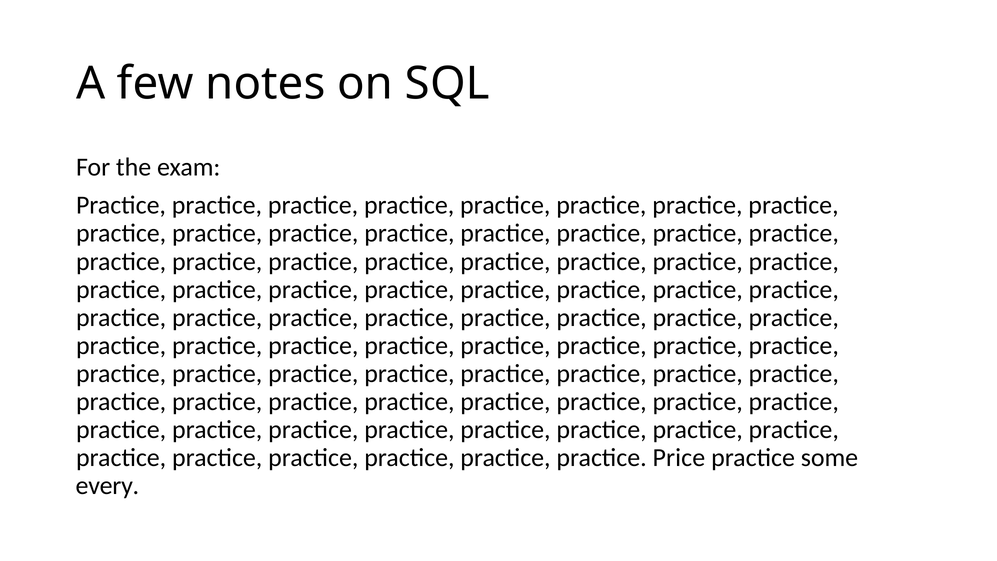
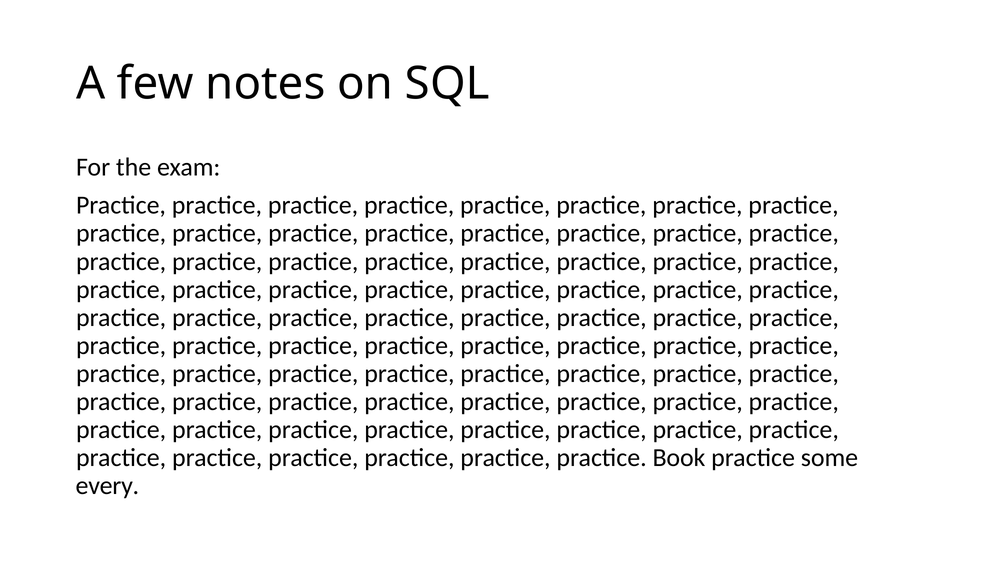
Price: Price -> Book (679, 458)
